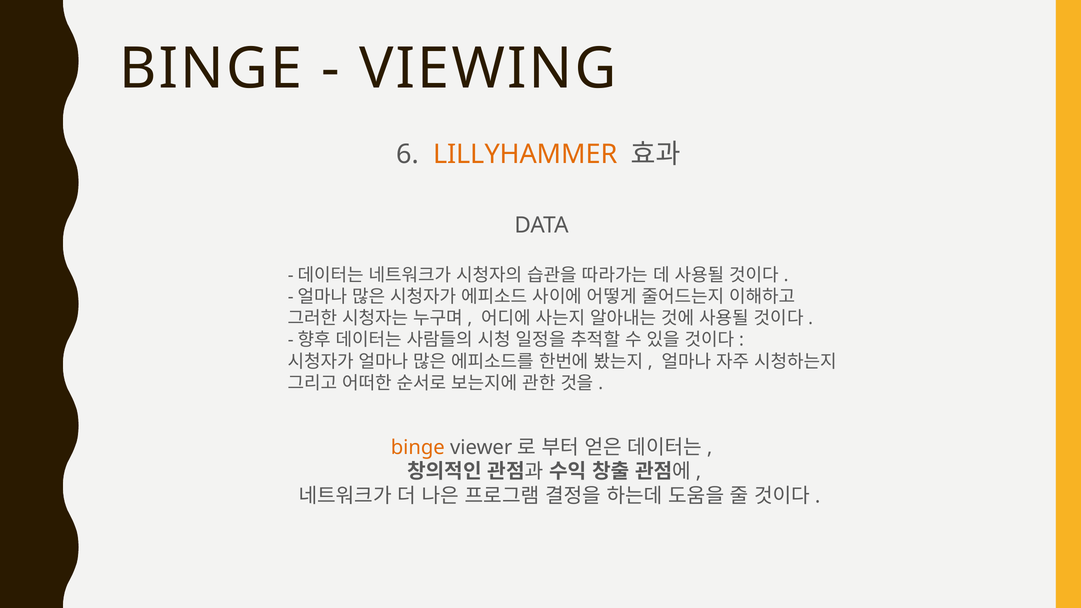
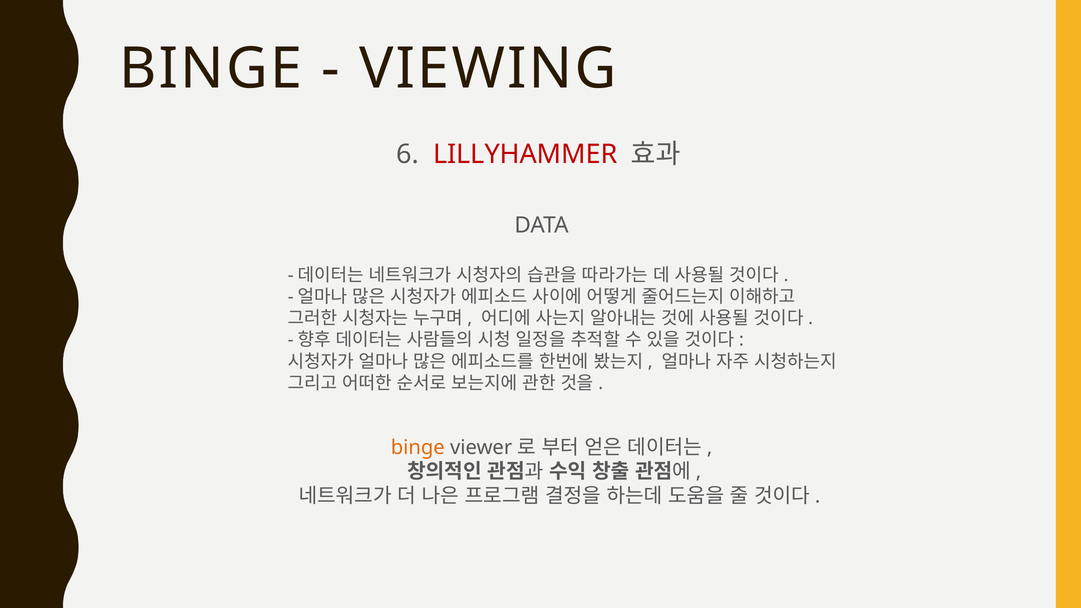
LILLYHAMMER colour: orange -> red (525, 154)
